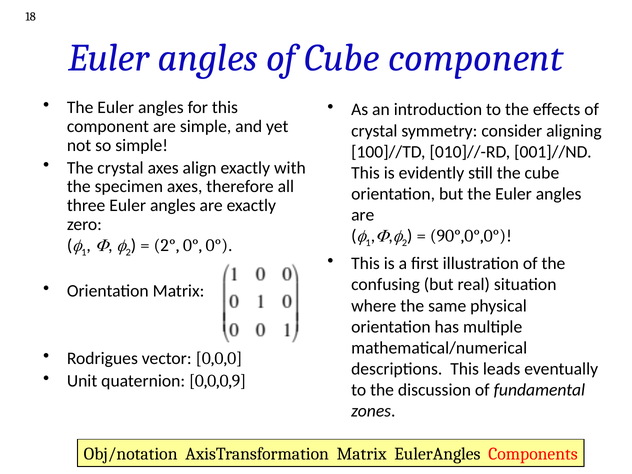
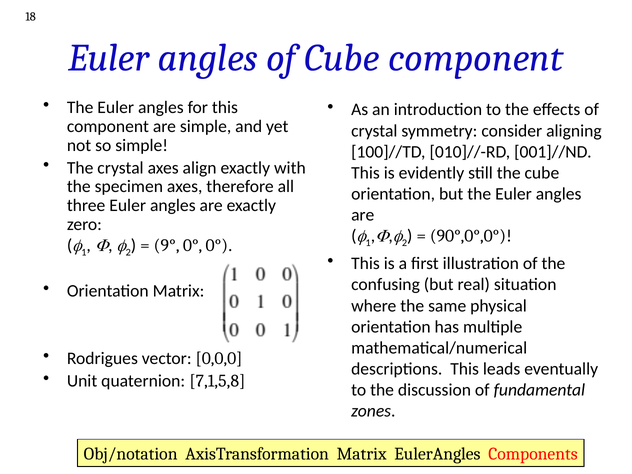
2°: 2° -> 9° (167, 246)
0,0,0,9: 0,0,0,9 -> 7,1,5,8 (217, 381)
